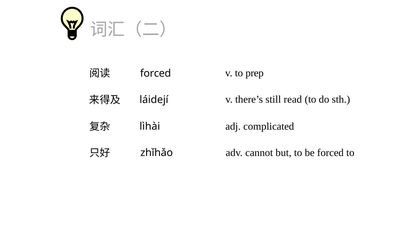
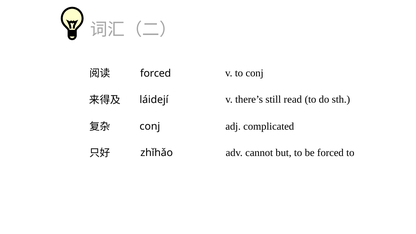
to prep: prep -> conj (255, 73)
lìhài: lìhài -> conj (150, 126)
